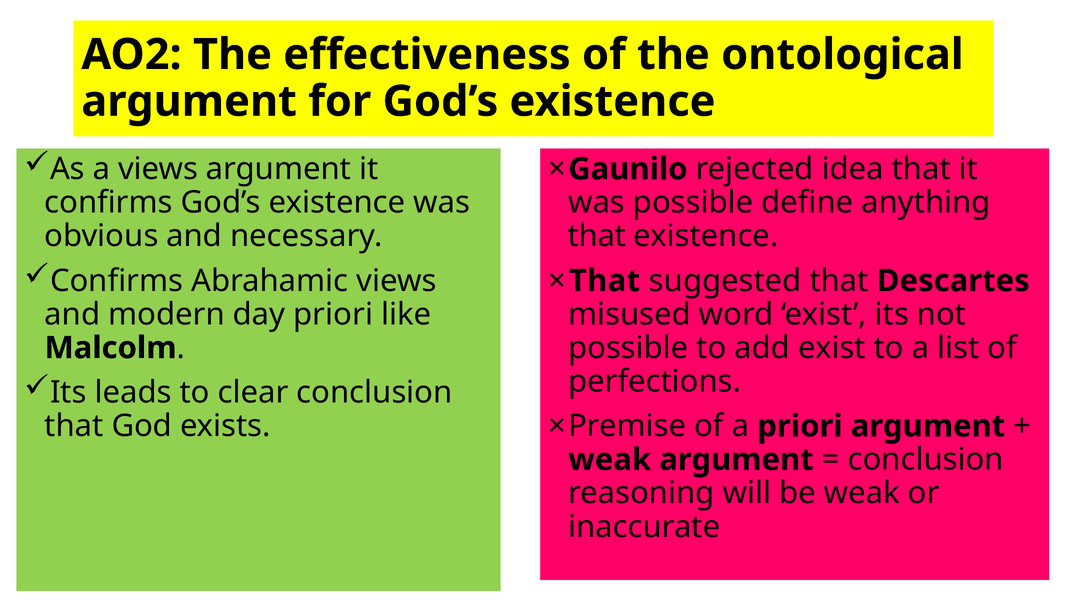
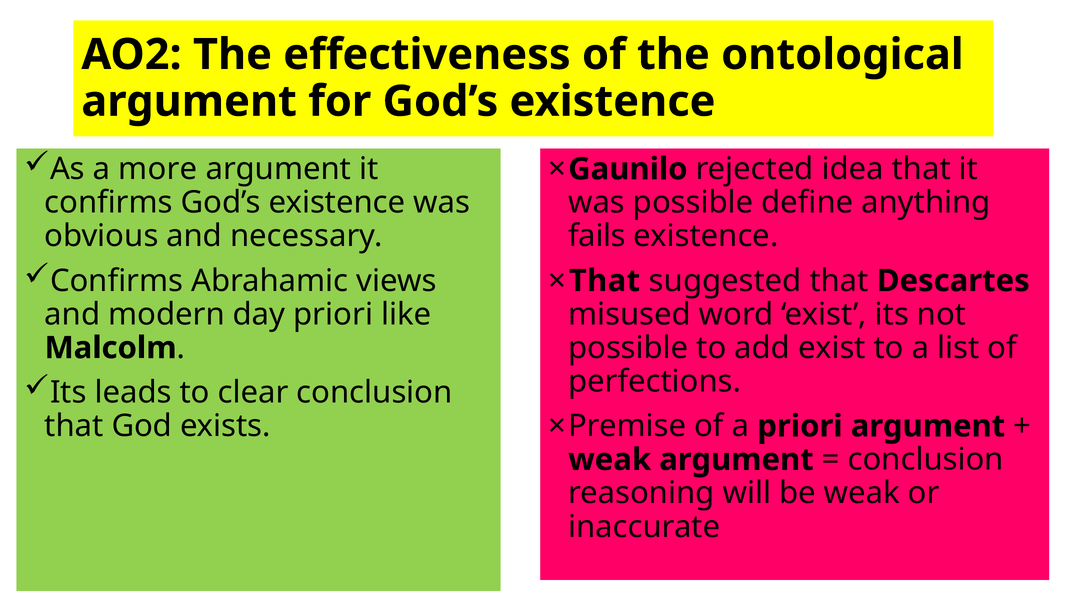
a views: views -> more (158, 169)
that: that -> fails (597, 236)
